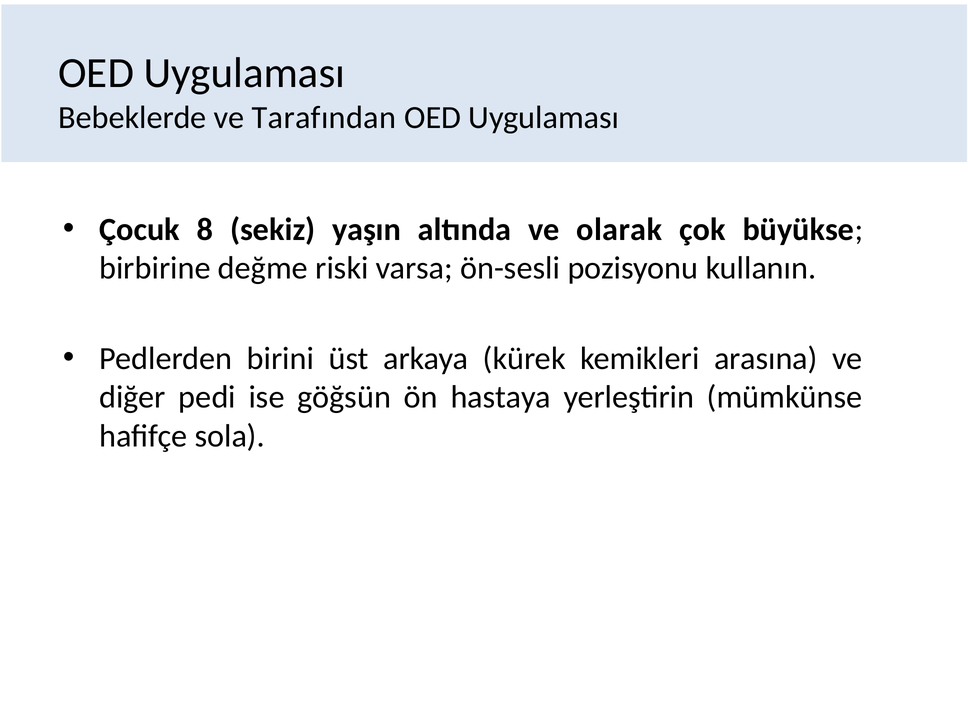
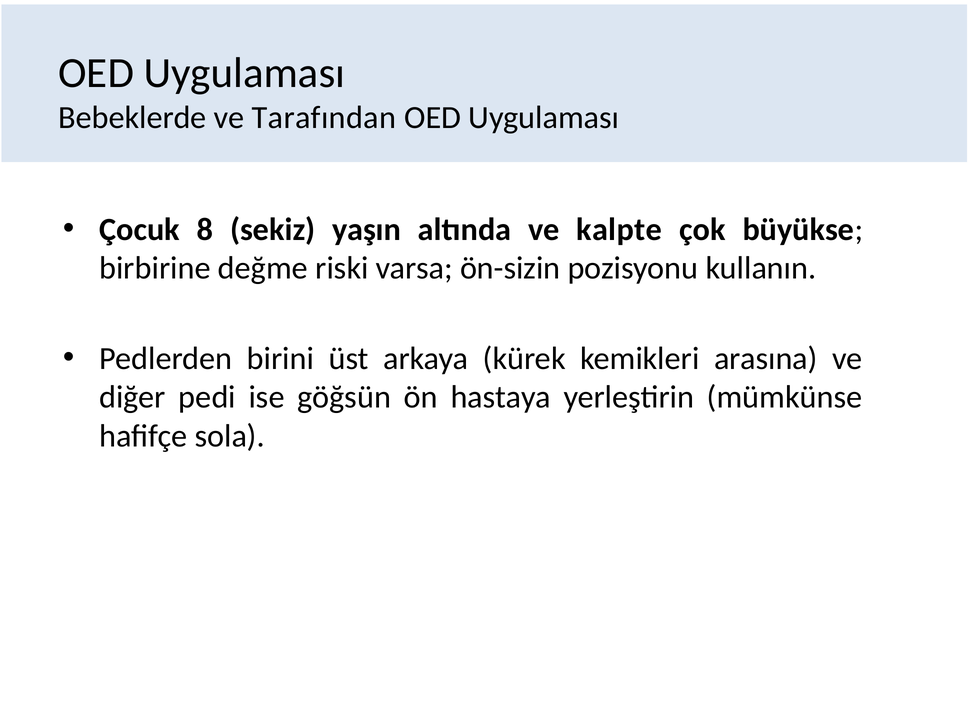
olarak: olarak -> kalpte (619, 229)
ön-sesli: ön-sesli -> ön-sizin (510, 268)
